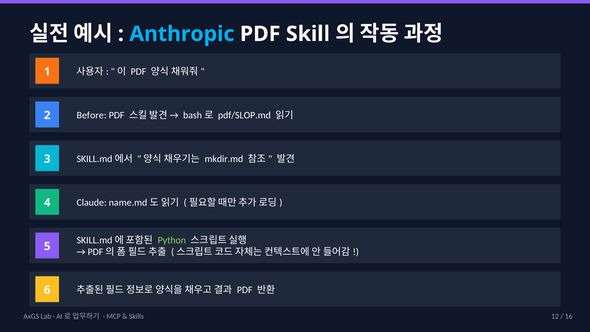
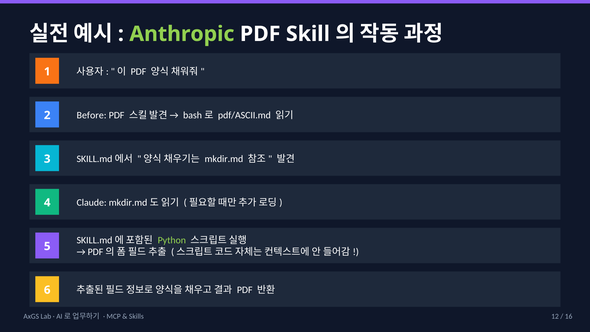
Anthropic colour: light blue -> light green (182, 34)
pdf/SLOP.md: pdf/SLOP.md -> pdf/ASCII.md (244, 115)
Claude name.md: name.md -> mkdir.md (128, 202)
